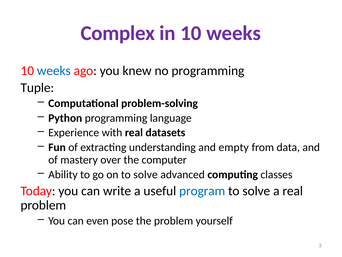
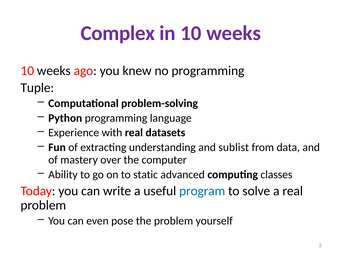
weeks colour: blue -> black (54, 70)
empty: empty -> sublist (234, 147)
on to solve: solve -> static (146, 174)
